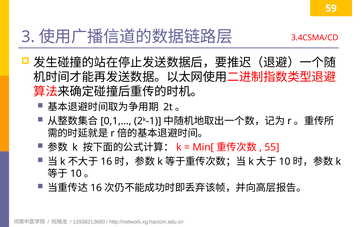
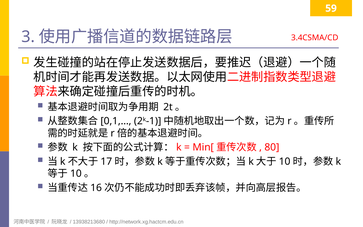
55: 55 -> 80 (272, 147)
16: 16 -> 17 (106, 161)
